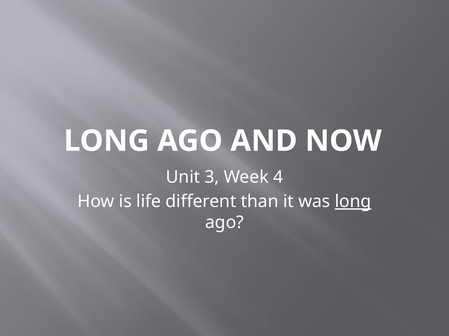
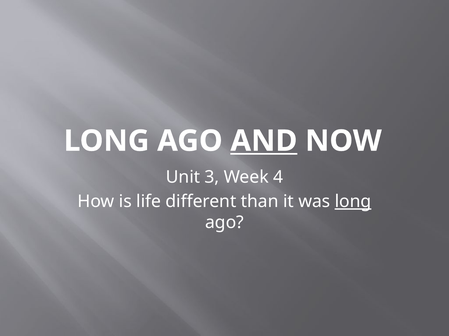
AND underline: none -> present (264, 141)
